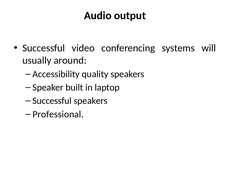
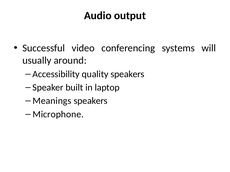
Successful: Successful -> Meanings (52, 101)
Professional: Professional -> Microphone (58, 115)
